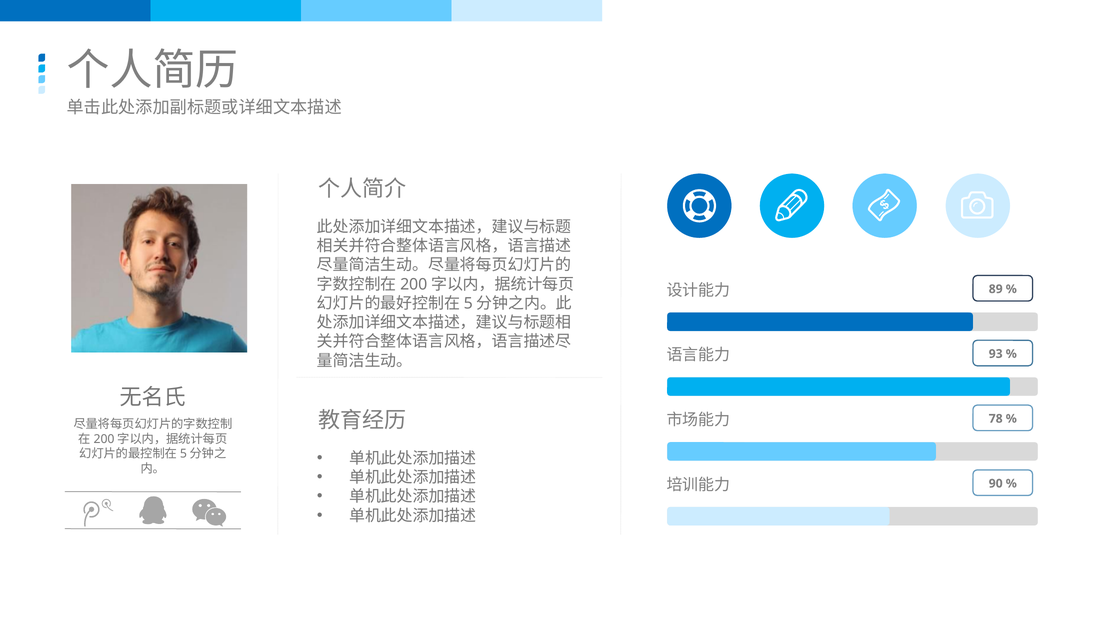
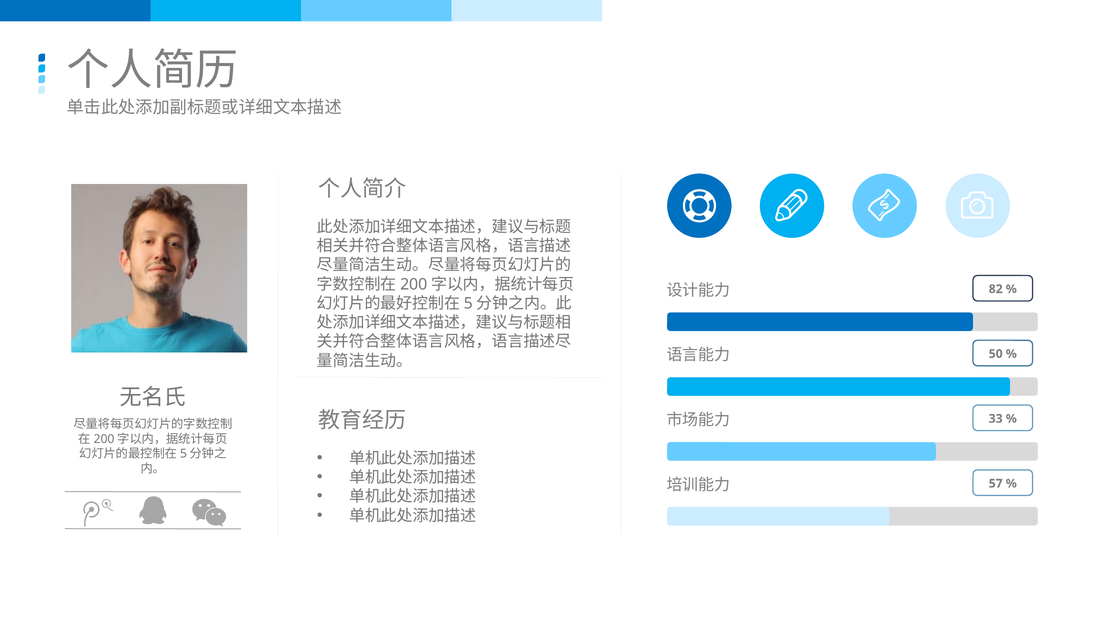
89: 89 -> 82 (996, 289)
93: 93 -> 50 (996, 354)
78: 78 -> 33 (996, 419)
90: 90 -> 57 (996, 484)
